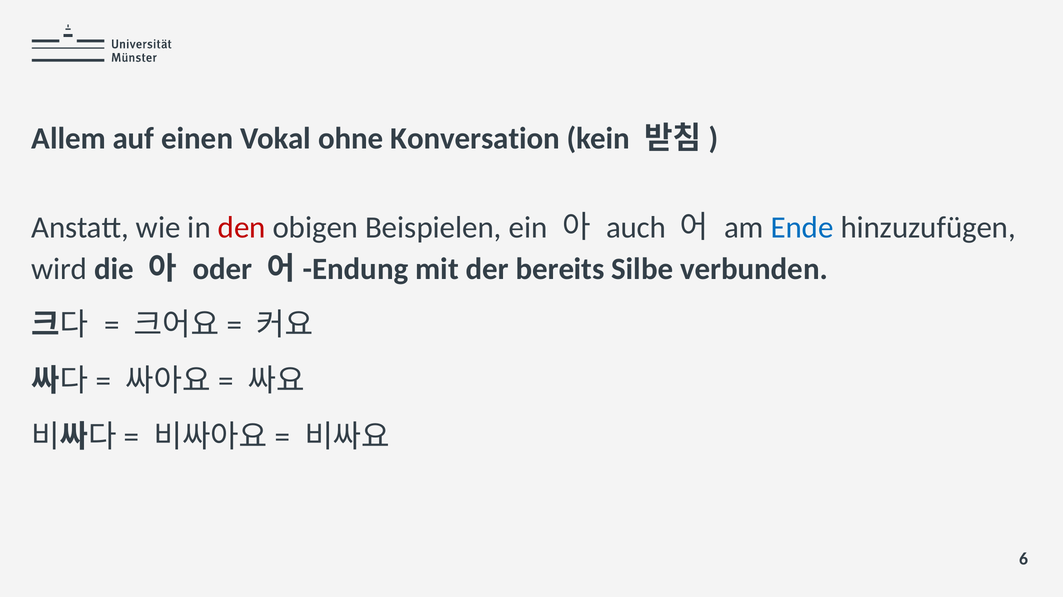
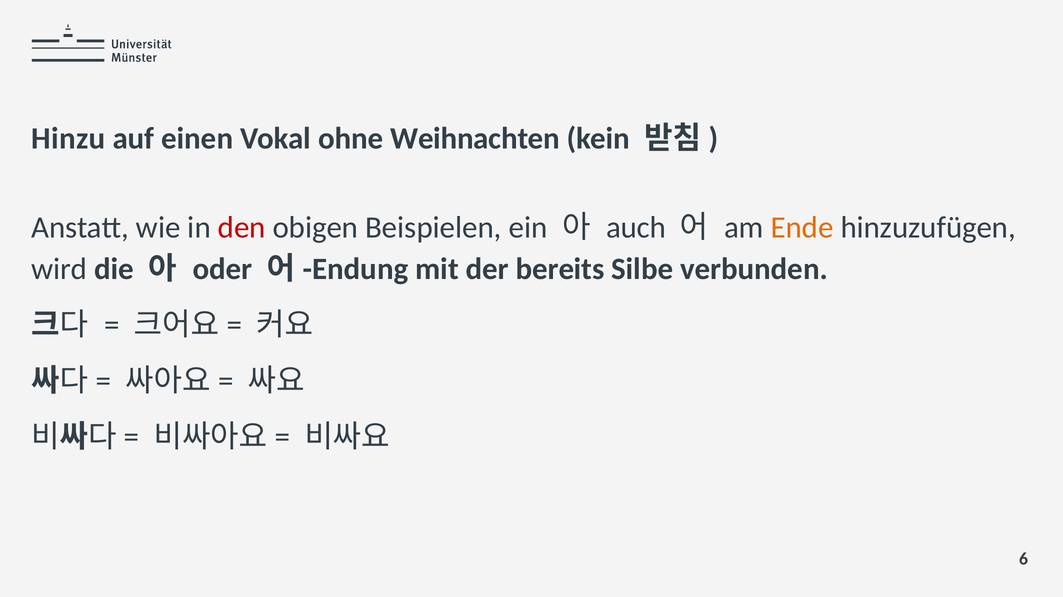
Allem: Allem -> Hinzu (68, 138)
Konversation: Konversation -> Weihnachten (475, 138)
Ende colour: blue -> orange (802, 227)
